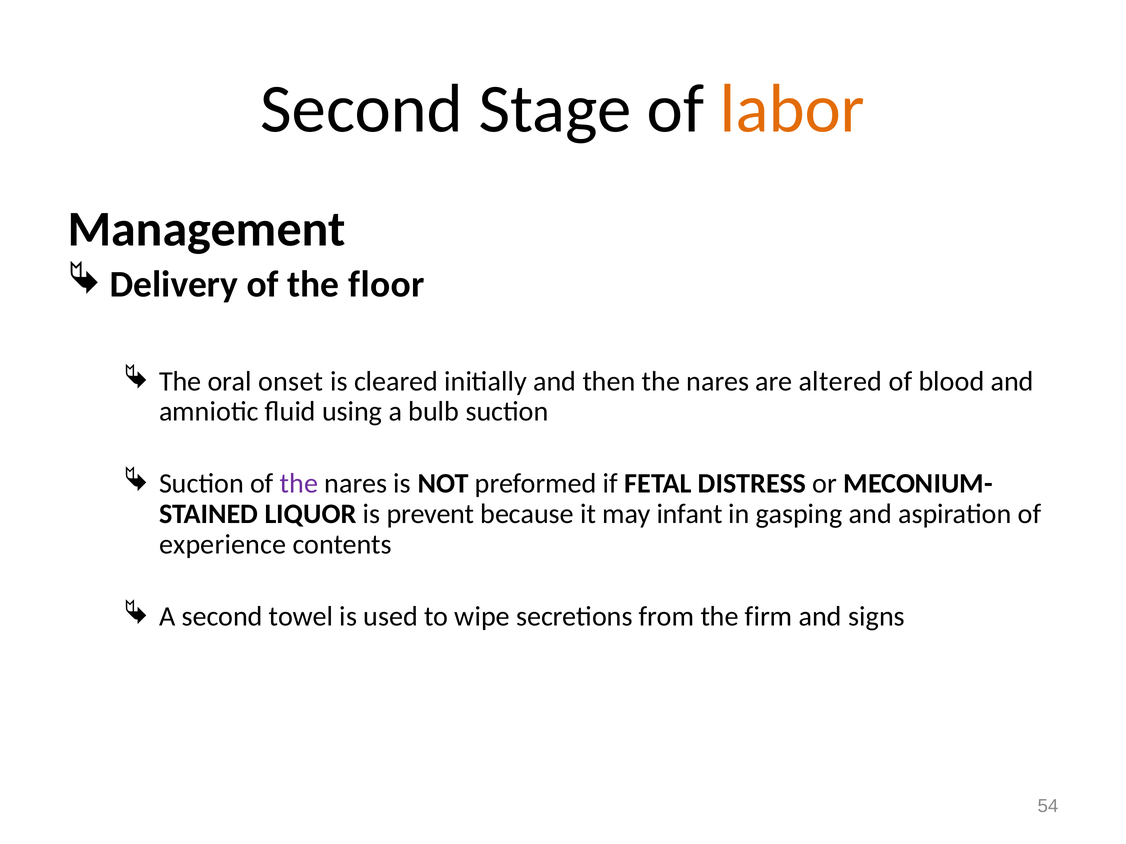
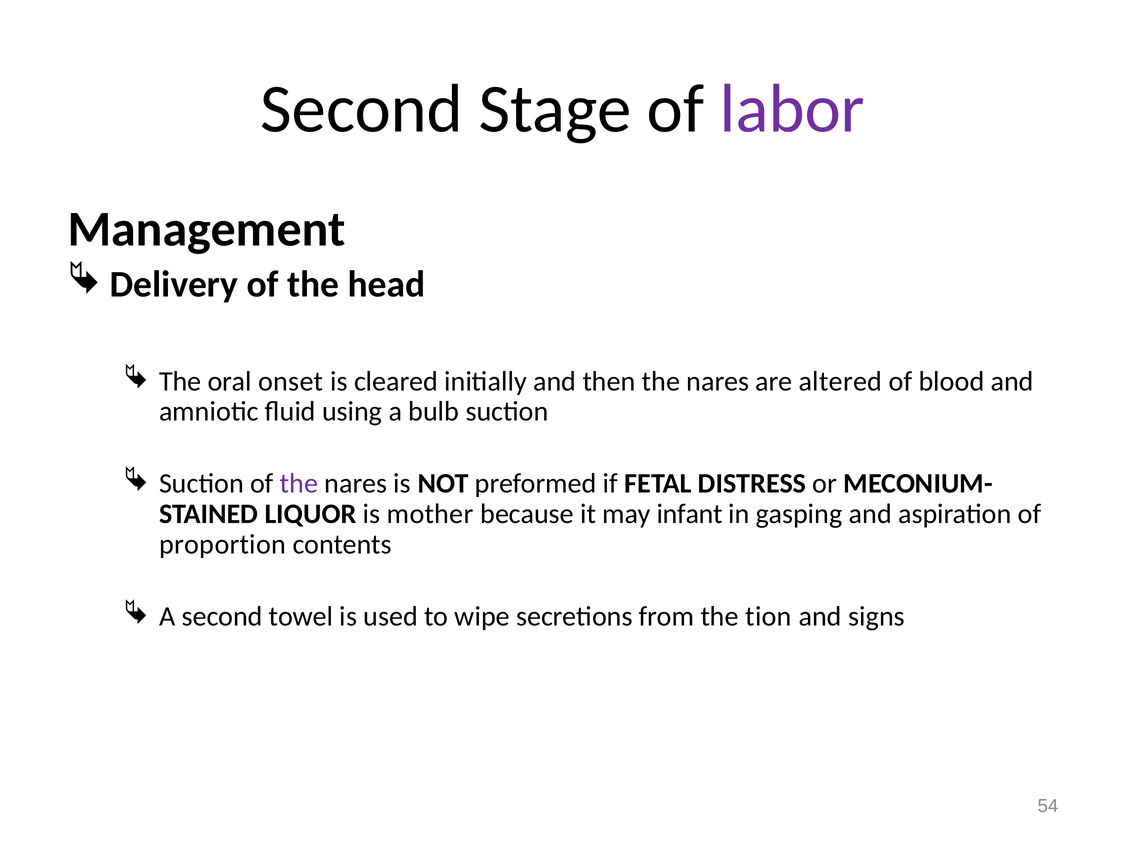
labor colour: orange -> purple (792, 109)
floor: floor -> head (387, 284)
prevent: prevent -> mother (430, 514)
experience: experience -> proportion (223, 545)
firm: firm -> tion (769, 617)
